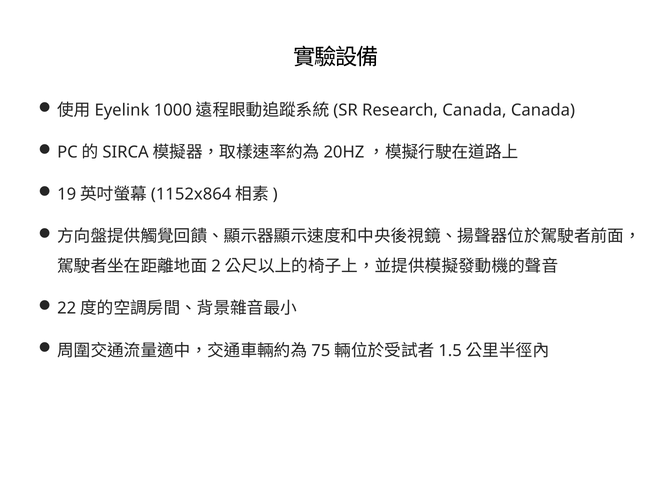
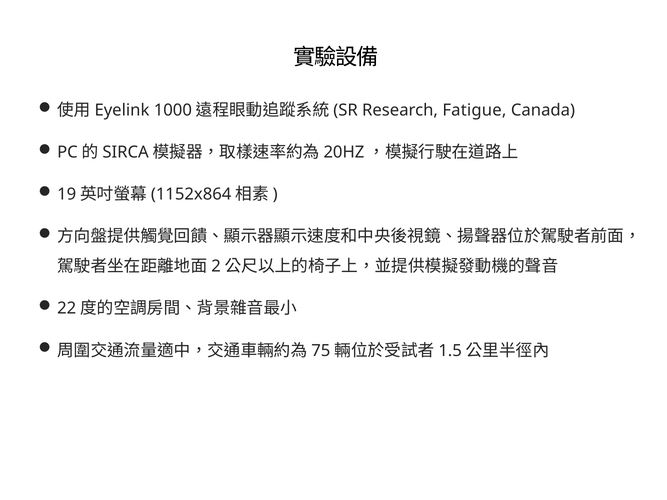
Research Canada: Canada -> Fatigue (474, 110)
